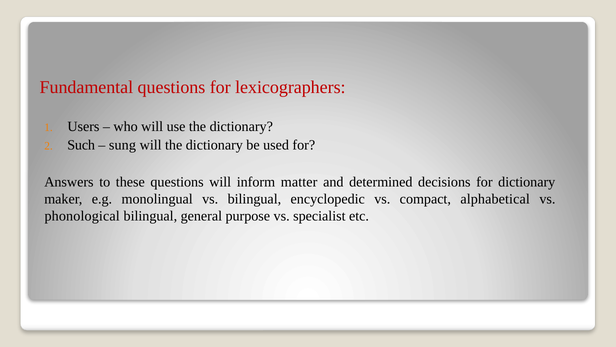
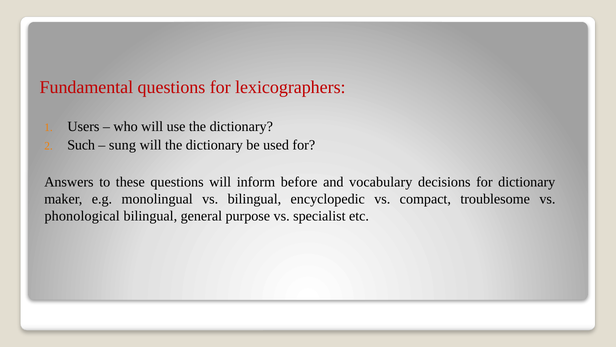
matter: matter -> before (299, 182)
determined: determined -> vocabulary (381, 182)
alphabetical: alphabetical -> troublesome (495, 199)
